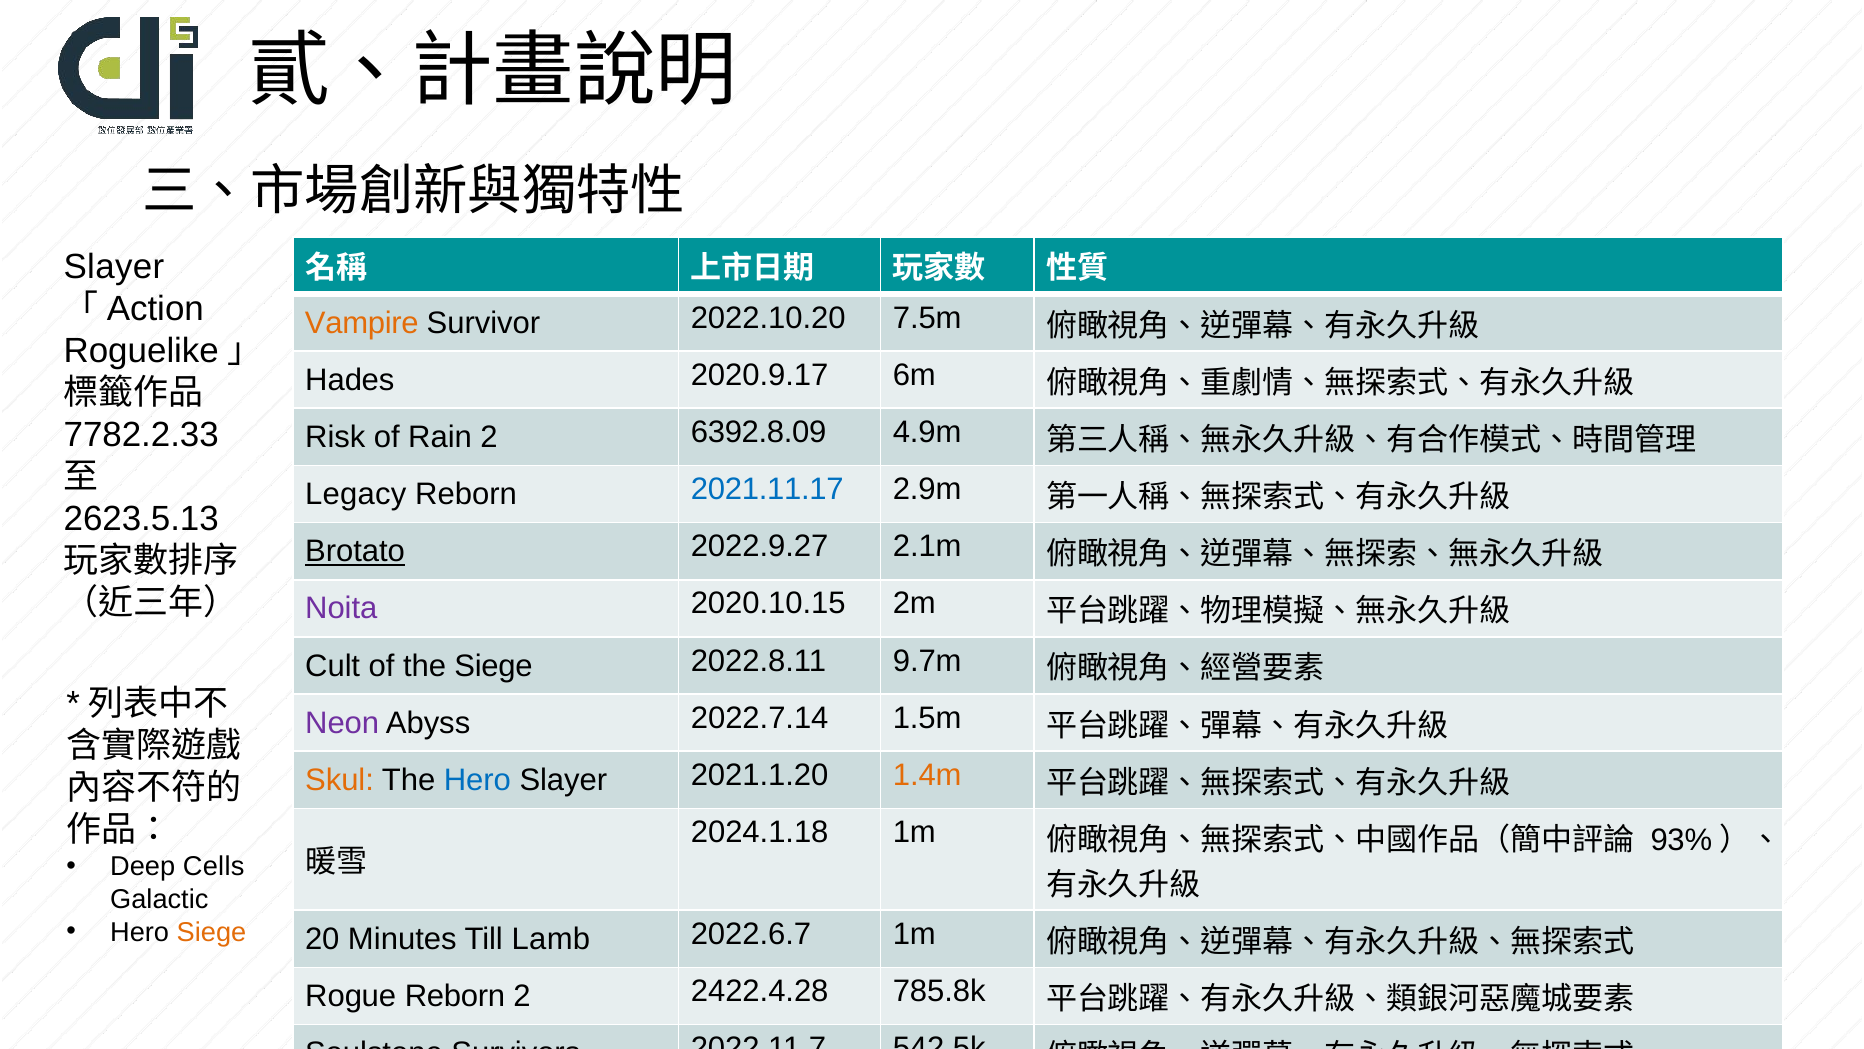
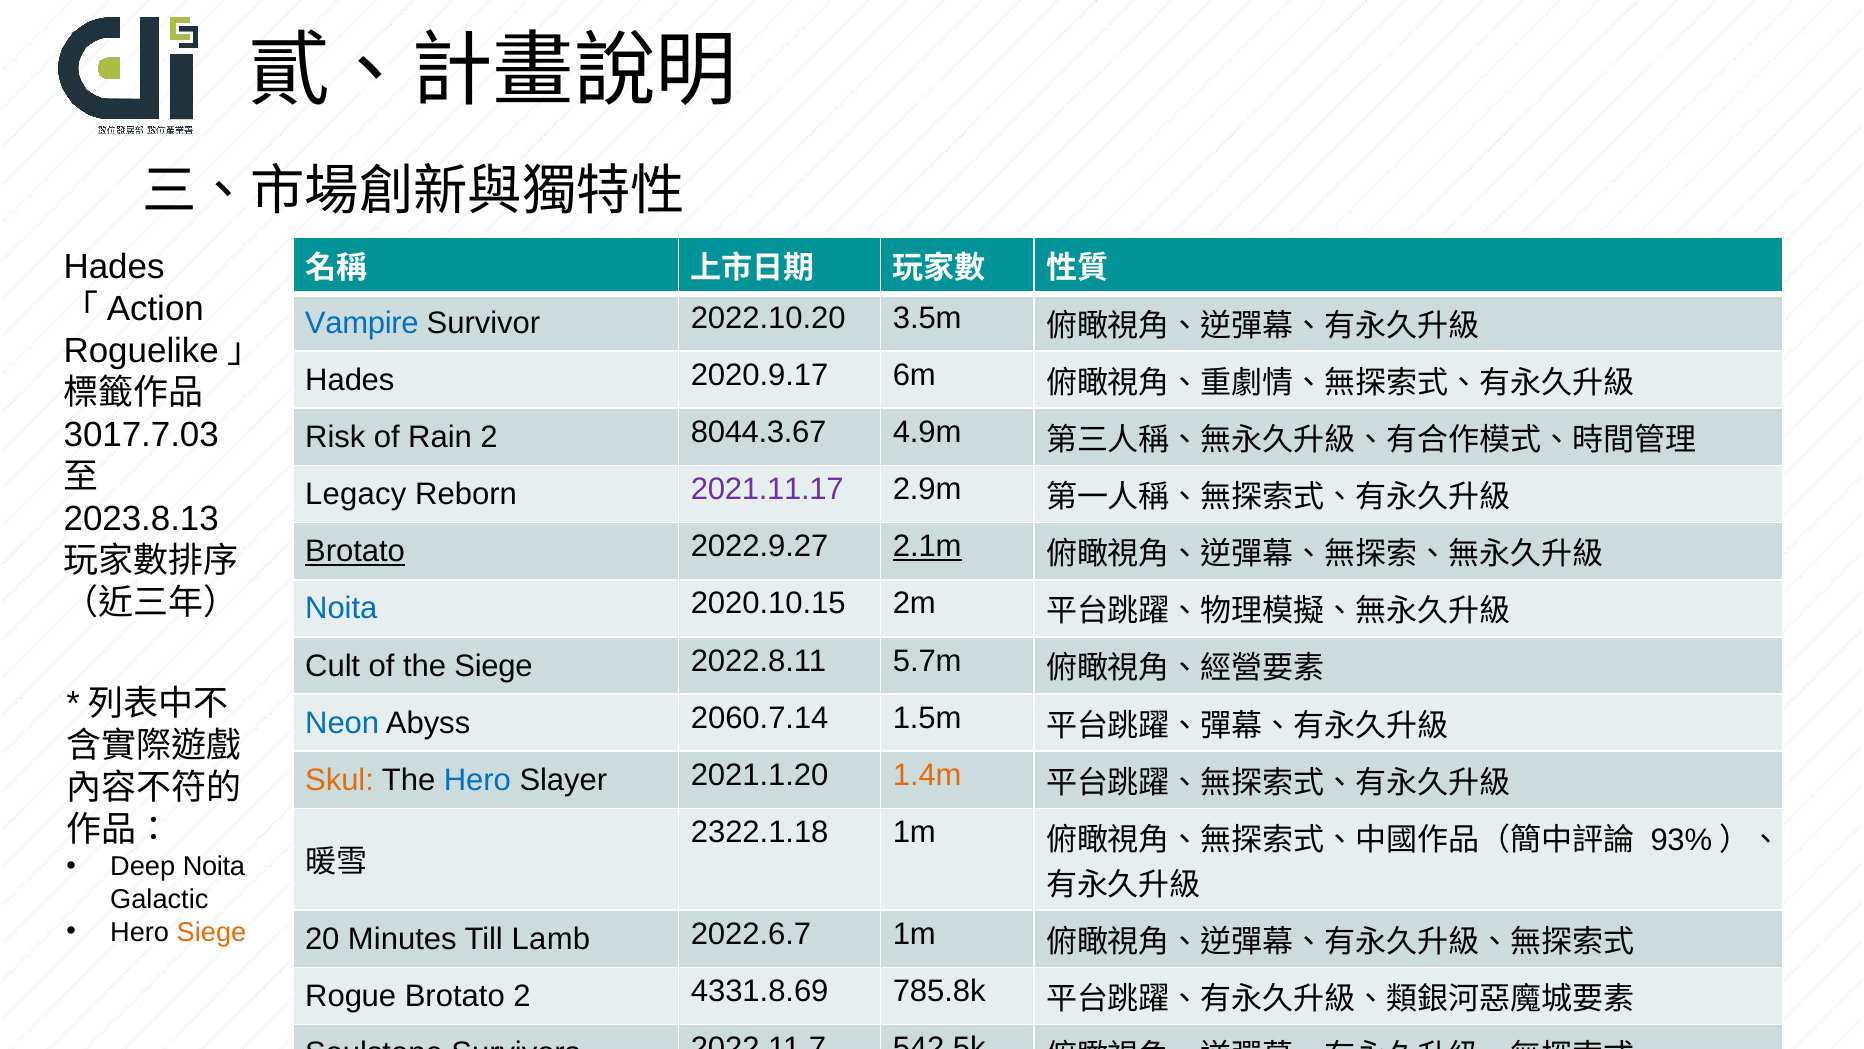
Slayer: Slayer -> Hades (114, 267)
Vampire colour: orange -> blue (362, 323)
7.5m: 7.5m -> 3.5m (927, 318)
7782.2.33: 7782.2.33 -> 3017.7.03 (141, 435)
6392.8.09: 6392.8.09 -> 8044.3.67 (759, 432)
2021.11.17 colour: blue -> purple (767, 489)
2623.5.13: 2623.5.13 -> 2023.8.13 (141, 519)
2.1m underline: none -> present (927, 546)
Noita colour: purple -> blue (341, 608)
9.7m: 9.7m -> 5.7m (927, 660)
Neon colour: purple -> blue (342, 723)
2022.7.14: 2022.7.14 -> 2060.7.14 (760, 718)
2024.1.18: 2024.1.18 -> 2322.1.18 (760, 832)
Deep Cells: Cells -> Noita (214, 866)
Rogue Reborn: Reborn -> Brotato (455, 996)
2422.4.28: 2422.4.28 -> 4331.8.69 (760, 991)
